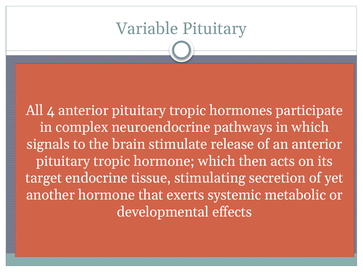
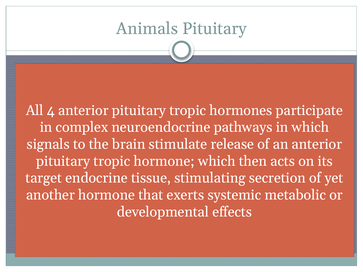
Variable: Variable -> Animals (147, 29)
